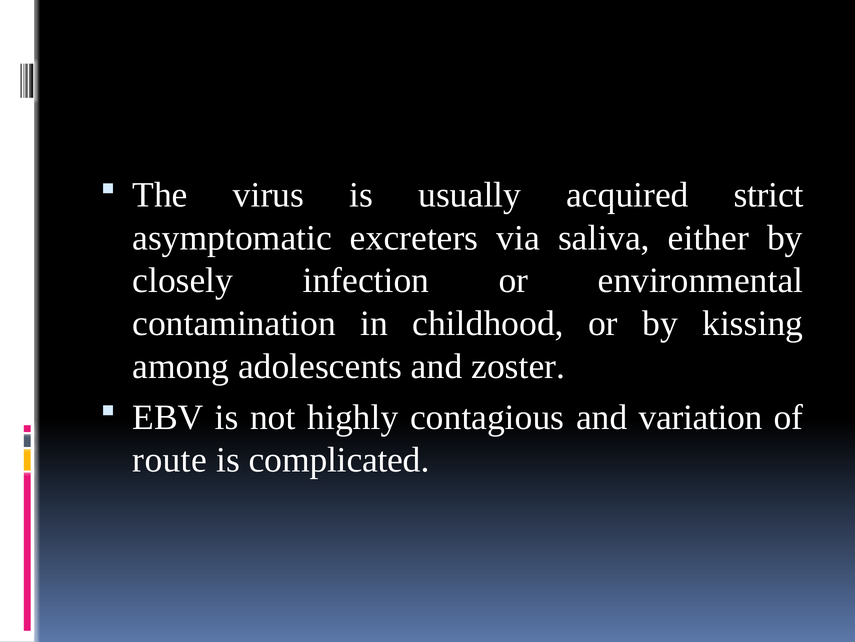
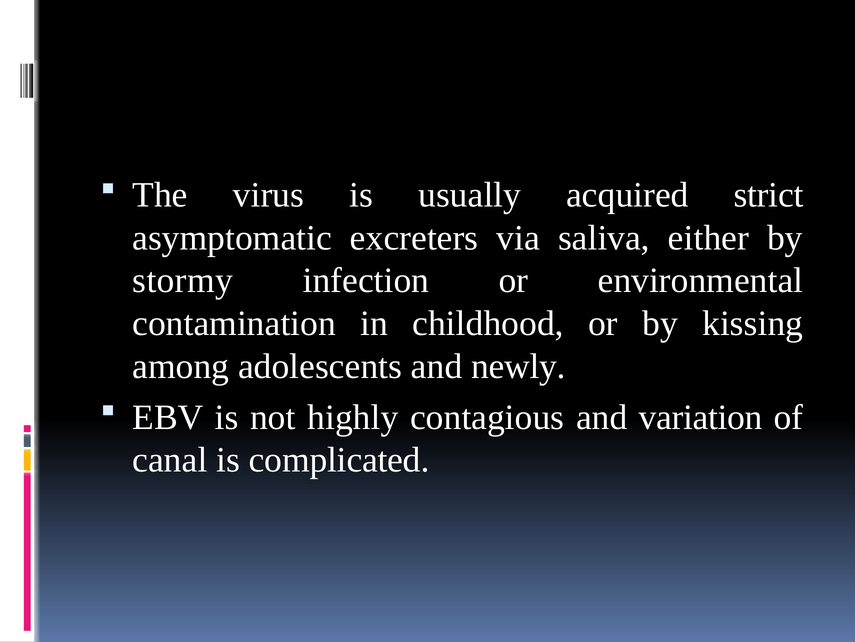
closely: closely -> stormy (183, 280)
zoster: zoster -> newly (518, 366)
route: route -> canal (170, 460)
